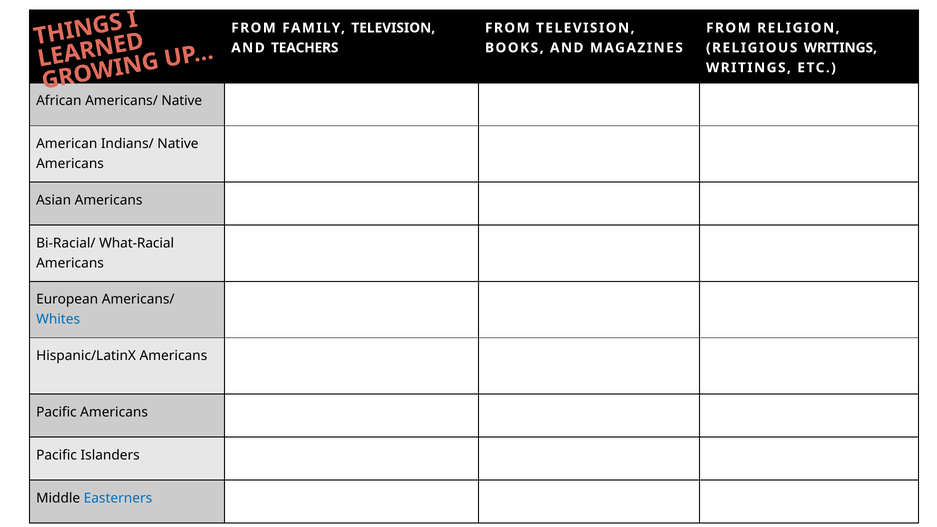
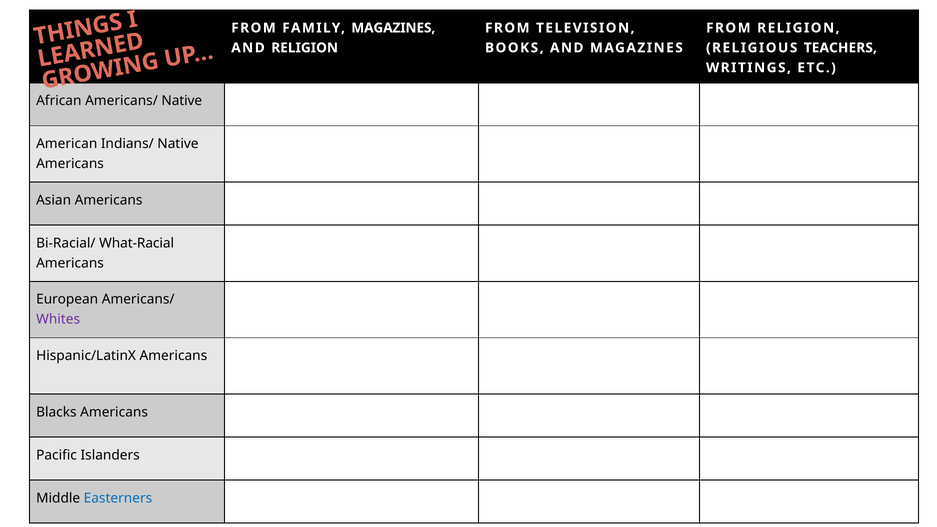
FAMILY TELEVISION: TELEVISION -> MAGAZINES (393, 28)
AND TEACHERS: TEACHERS -> RELIGION (305, 48)
RELIGIOUS WRITINGS: WRITINGS -> TEACHERS (840, 48)
Whites colour: blue -> purple (58, 319)
Pacific: Pacific -> Blacks (56, 412)
